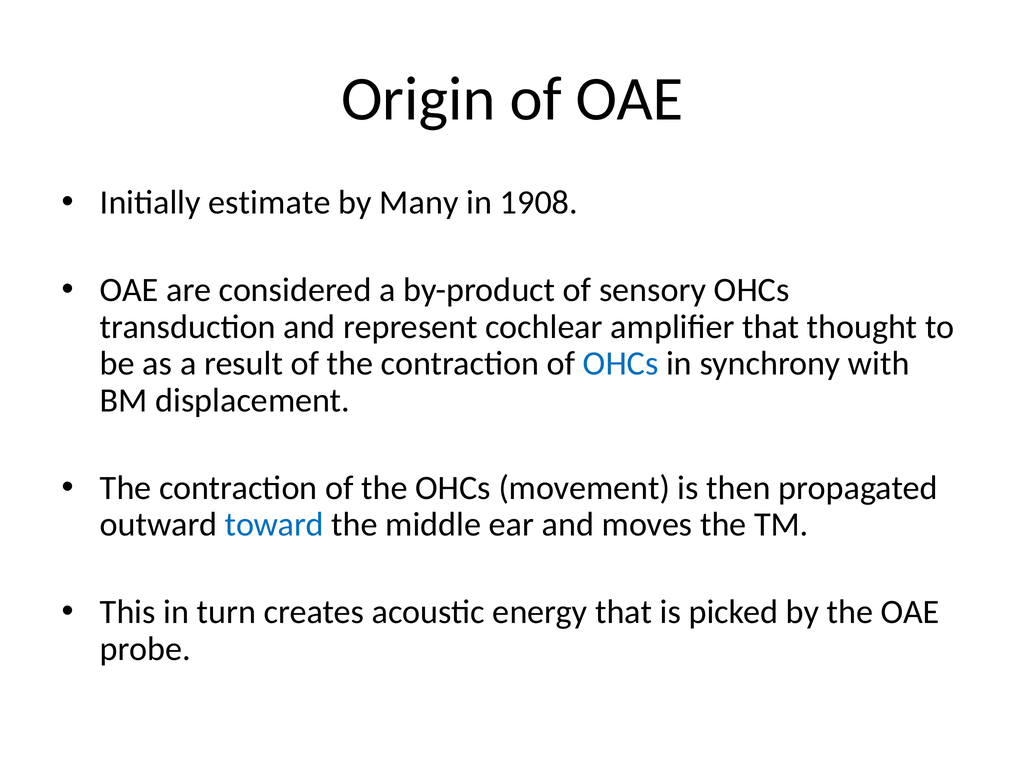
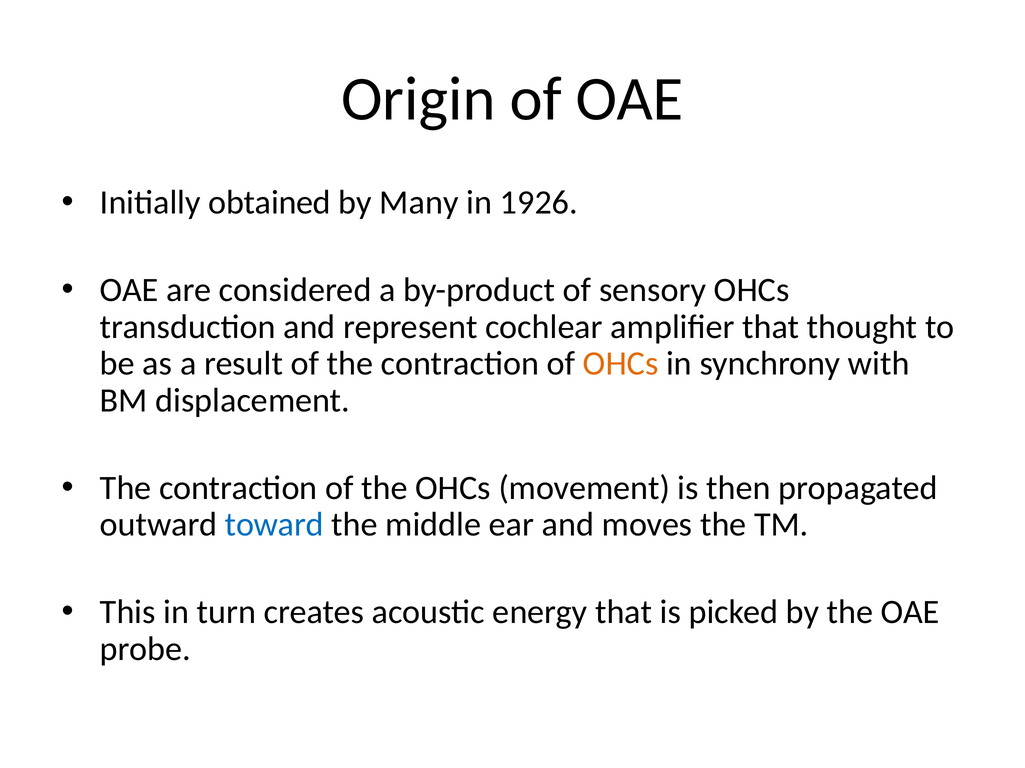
estimate: estimate -> obtained (270, 203)
1908: 1908 -> 1926 (539, 203)
OHCs colour: blue -> orange (621, 364)
